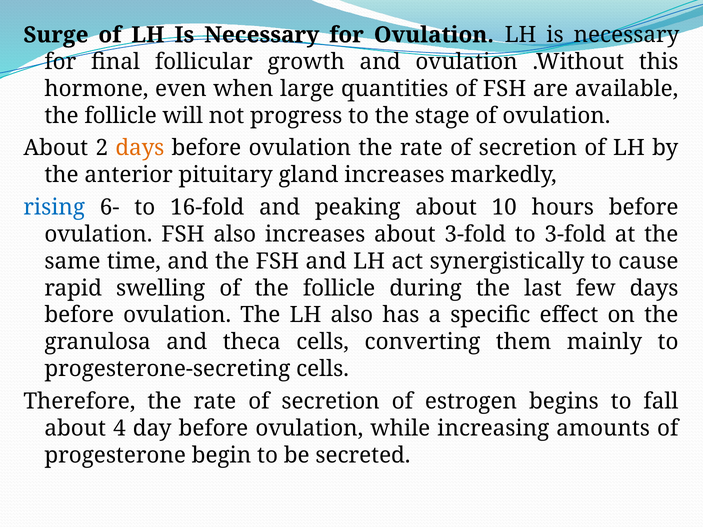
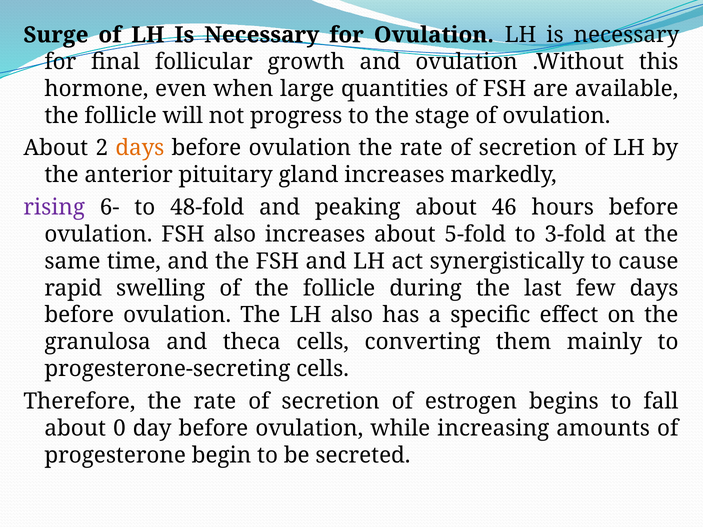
rising colour: blue -> purple (54, 208)
16-fold: 16-fold -> 48-fold (207, 208)
10: 10 -> 46 (504, 208)
about 3-fold: 3-fold -> 5-fold (475, 234)
4: 4 -> 0 (119, 428)
